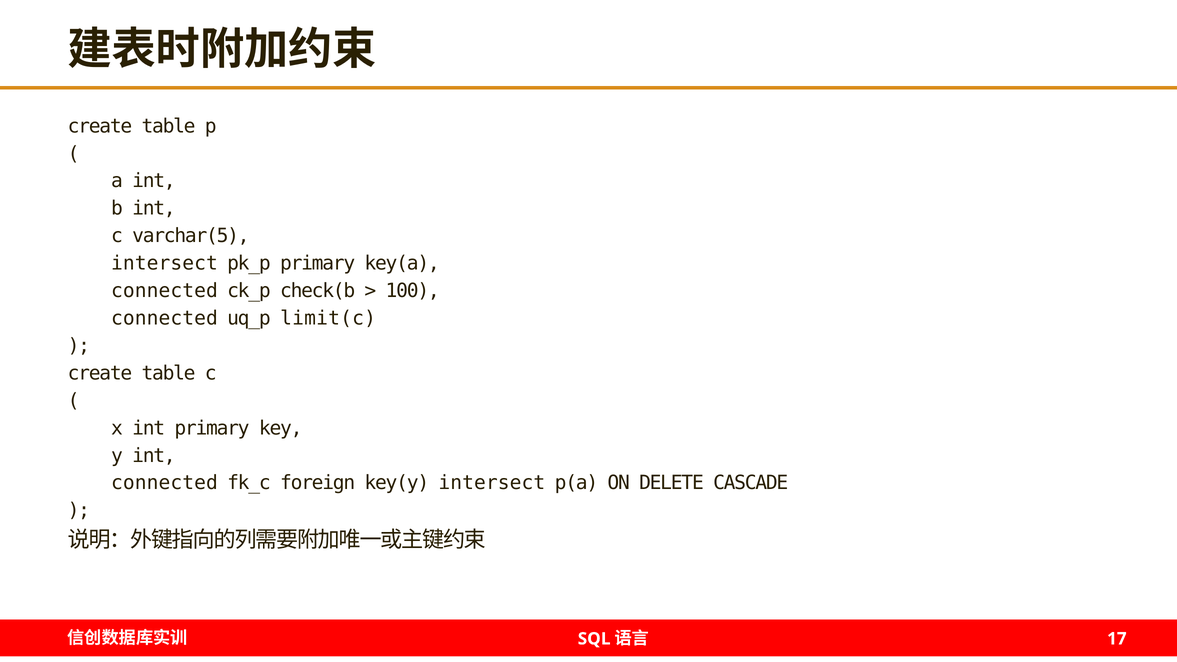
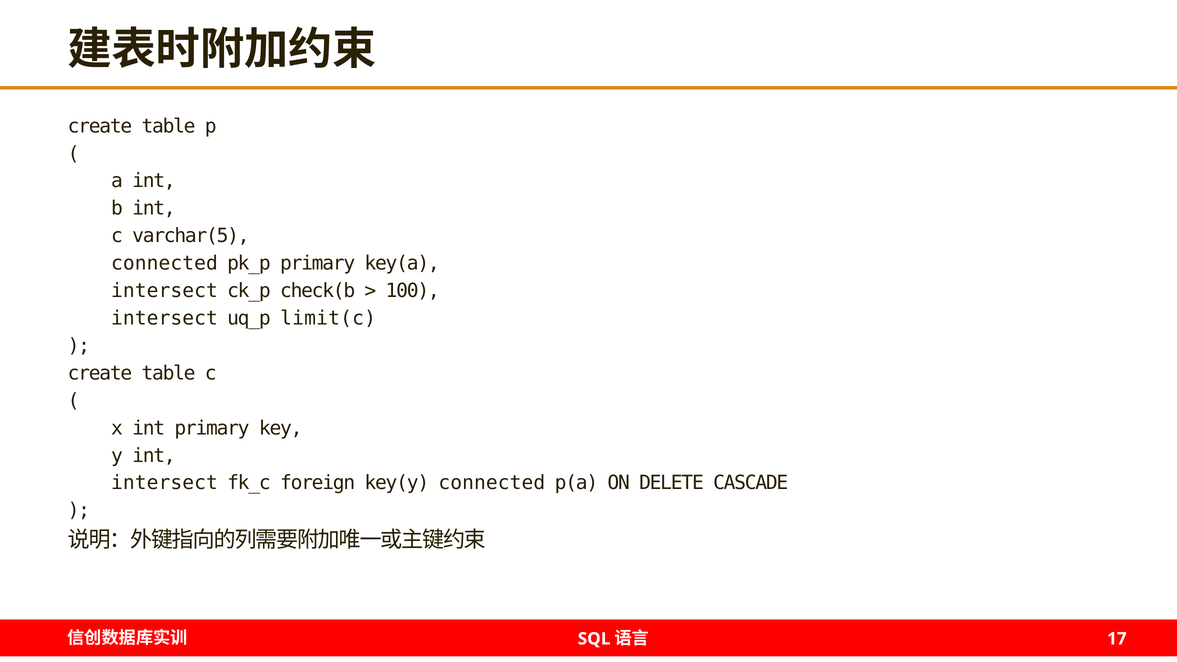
intersect: intersect -> connected (164, 263)
connected: connected -> intersect (164, 291)
connected: connected -> intersect (164, 318)
connected: connected -> intersect (164, 483)
key(y intersect: intersect -> connected (492, 483)
